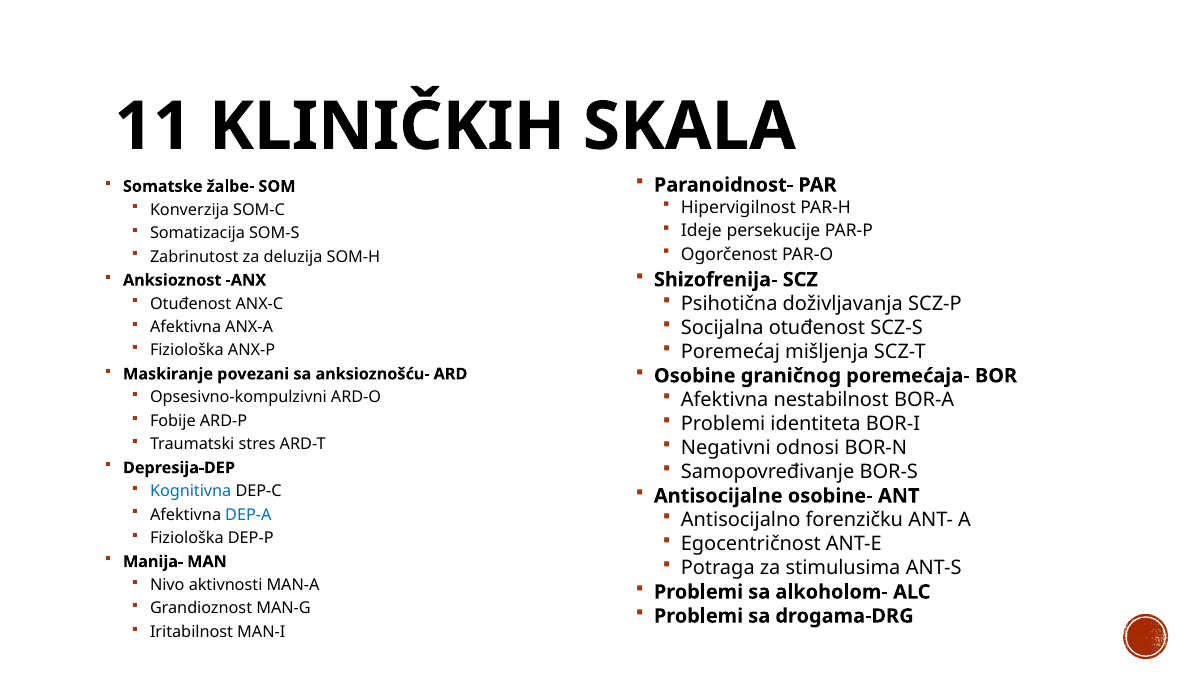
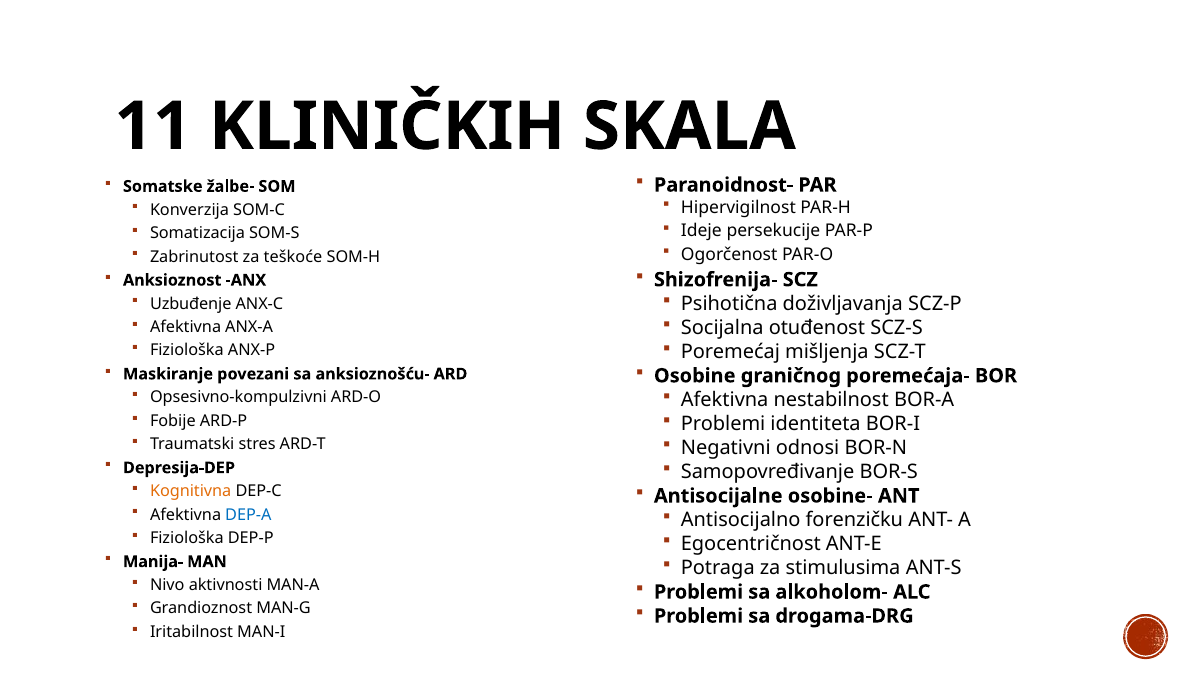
deluzija: deluzija -> teškoće (293, 257)
Otuđenost: Otuđenost -> Uzbuđenje (191, 303)
Kognitivna colour: blue -> orange (191, 491)
